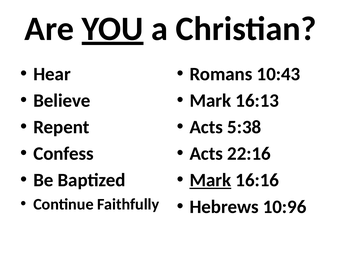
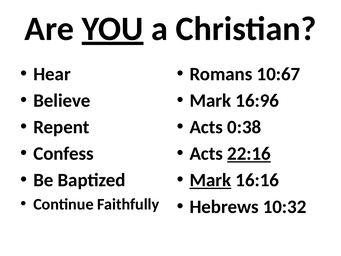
10:43: 10:43 -> 10:67 (278, 74)
16:13: 16:13 -> 16:96 (257, 101)
5:38: 5:38 -> 0:38 (244, 127)
22:16 underline: none -> present (249, 154)
10:96: 10:96 -> 10:32 (285, 207)
